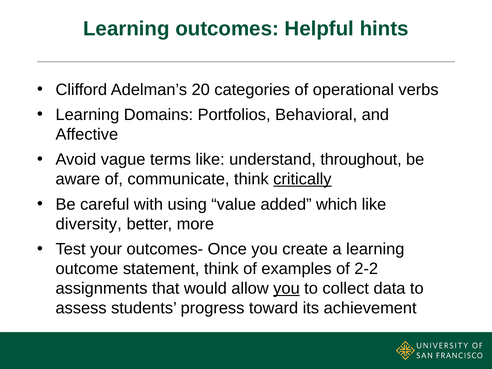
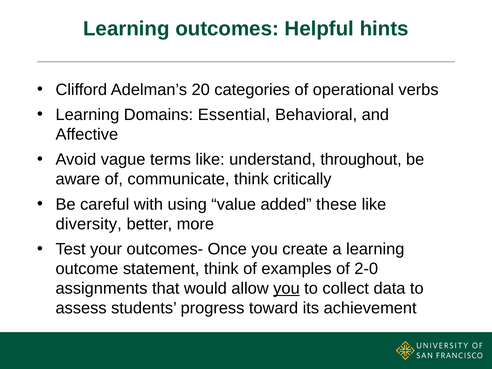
Portfolios: Portfolios -> Essential (234, 115)
critically underline: present -> none (302, 179)
which: which -> these (337, 204)
2-2: 2-2 -> 2-0 (366, 269)
